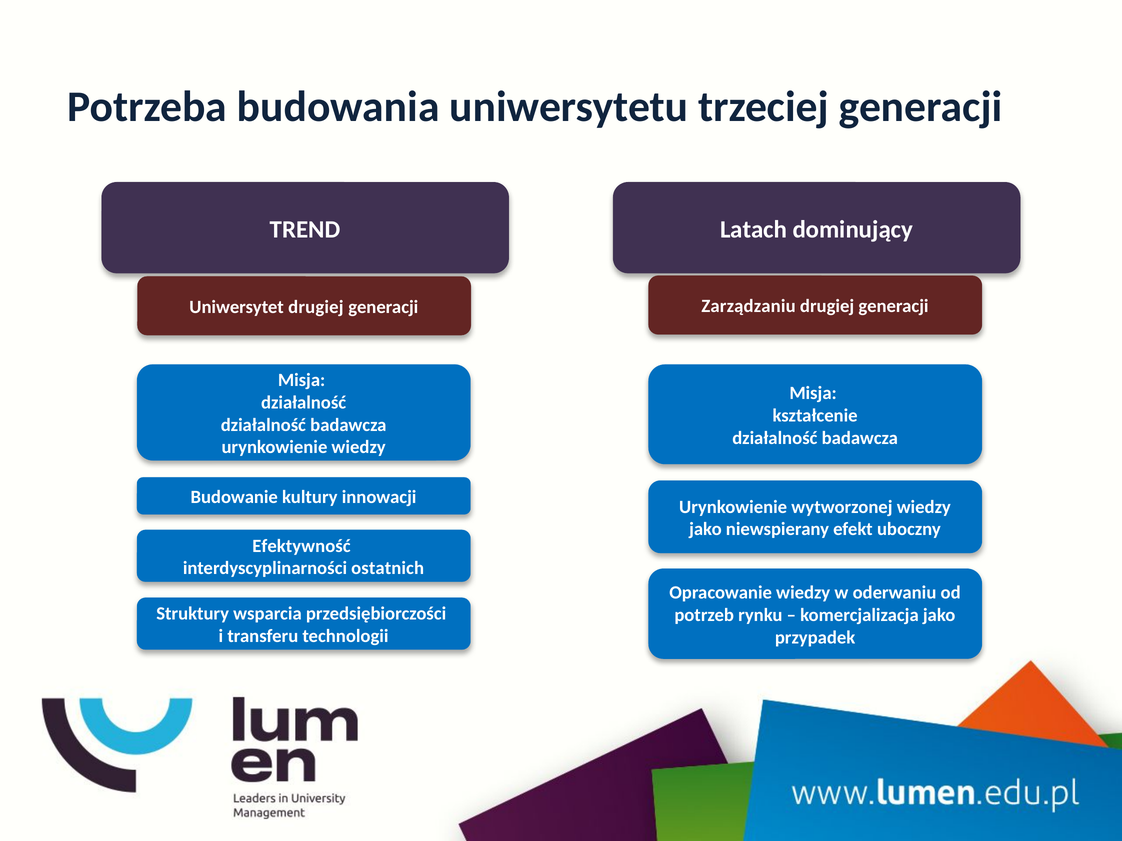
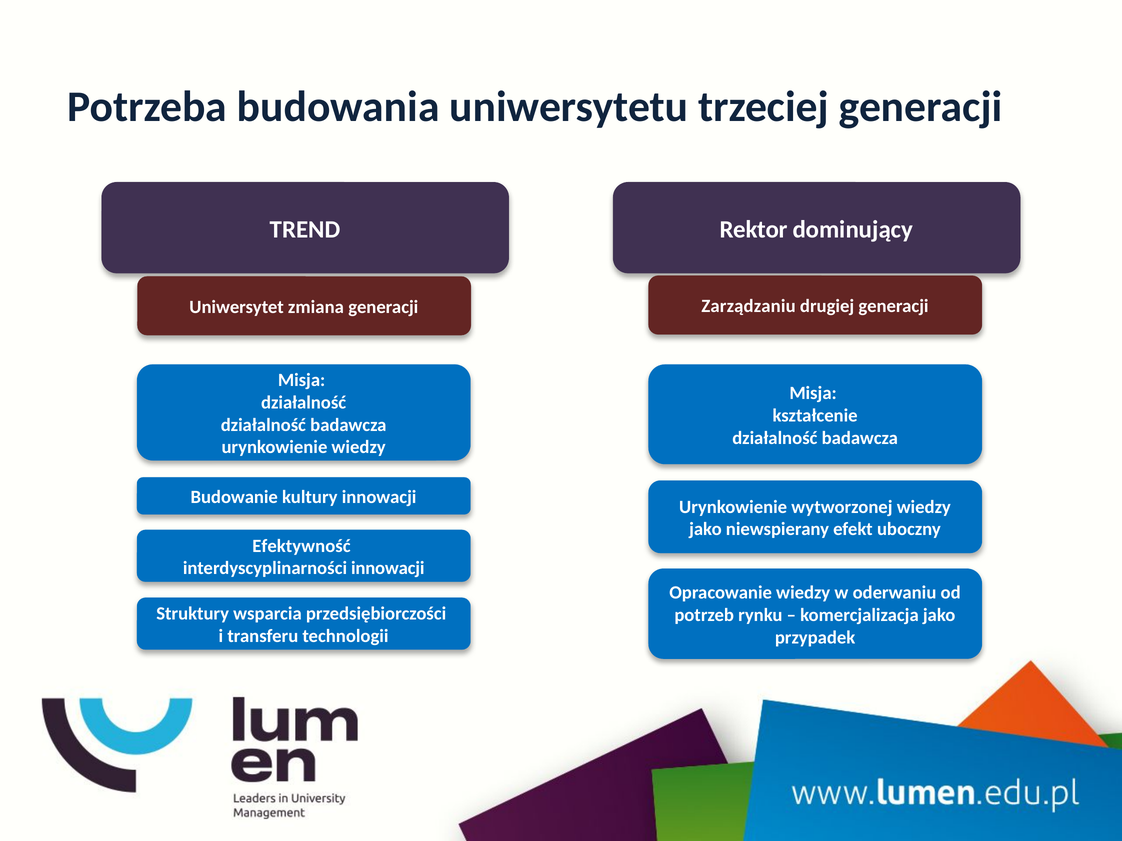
Latach: Latach -> Rektor (754, 230)
Uniwersytet drugiej: drugiej -> zmiana (316, 307)
interdyscyplinarności ostatnich: ostatnich -> innowacji (388, 569)
